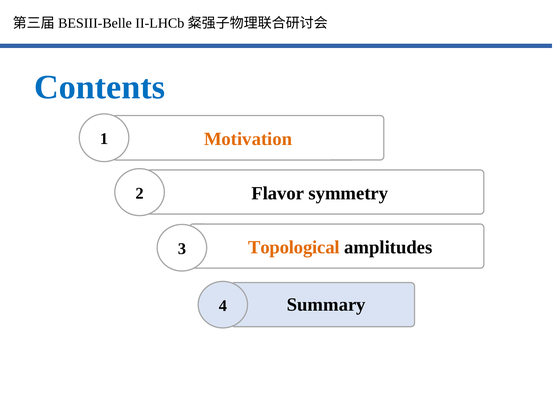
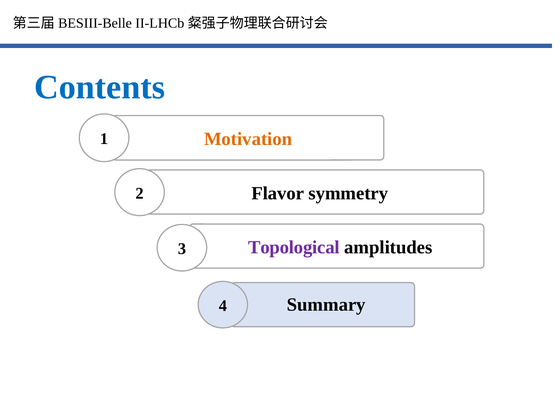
Topological colour: orange -> purple (294, 247)
